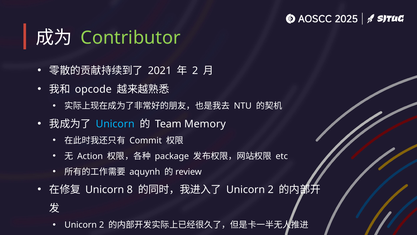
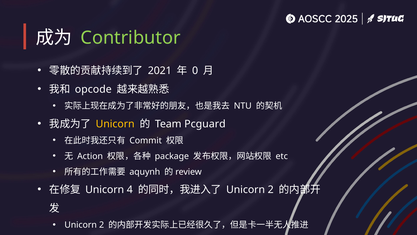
2: 2 -> 0 (195, 71)
Unicorn colour: light blue -> yellow (115, 124)
Memory: Memory -> Pcguard (205, 124)
8: 8 -> 4 (130, 189)
